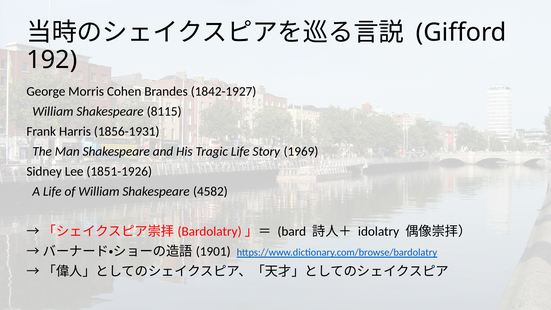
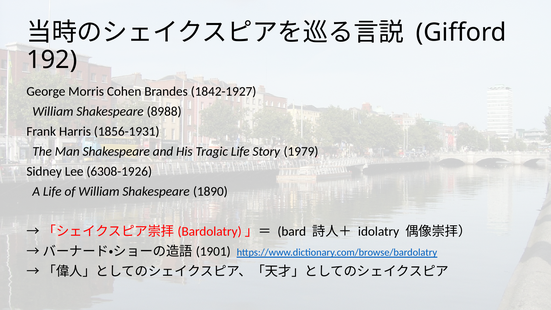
8115: 8115 -> 8988 (164, 112)
1969: 1969 -> 1979 (301, 152)
1851-1926: 1851-1926 -> 6308-1926 (119, 172)
4582: 4582 -> 1890 (210, 192)
